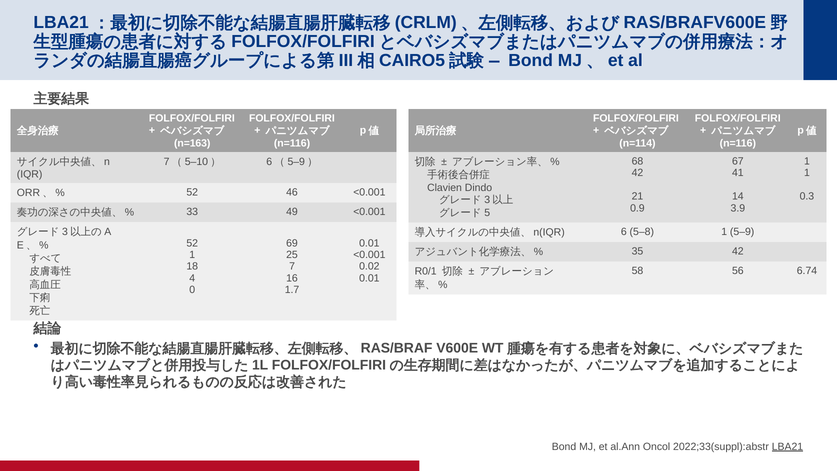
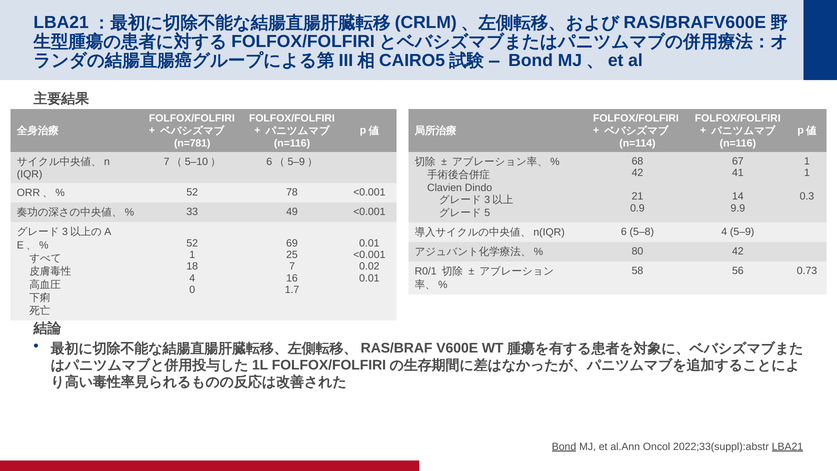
n=163: n=163 -> n=781 (192, 143)
46: 46 -> 78 (292, 192)
3.9: 3.9 -> 9.9 (738, 208)
5–8 1: 1 -> 4 (724, 232)
35: 35 -> 80 (637, 251)
6.74: 6.74 -> 0.73 (807, 271)
Bond underline: none -> present (564, 446)
